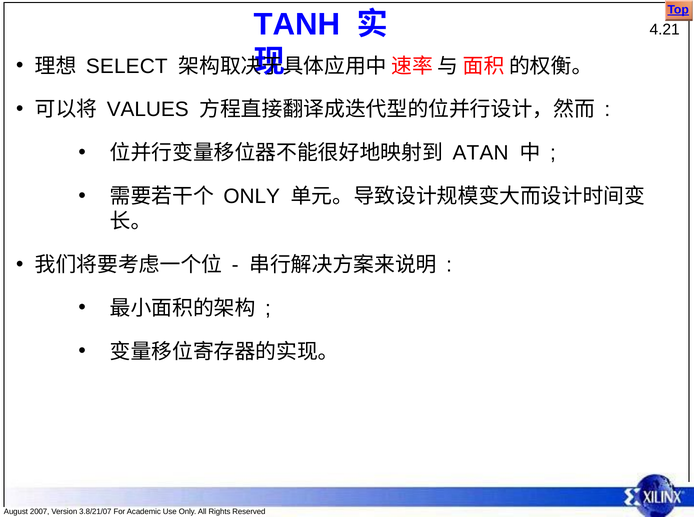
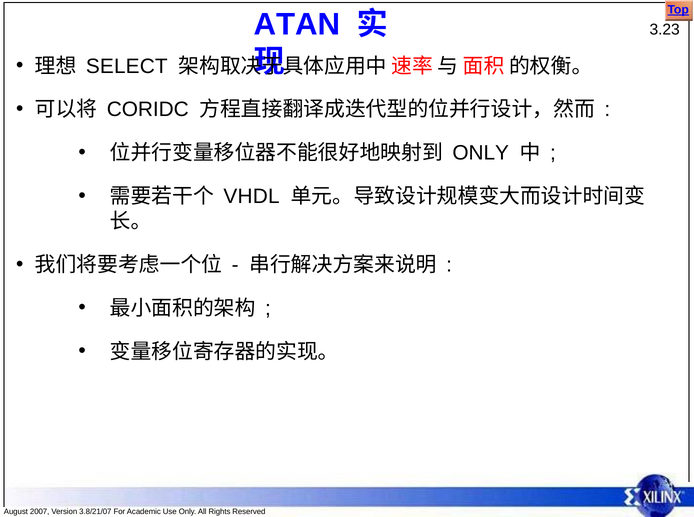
TANH: TANH -> ATAN (297, 25)
4.21: 4.21 -> 3.23 (665, 30)
VALUES: VALUES -> CORIDC (148, 109)
ATAN: ATAN -> ONLY (481, 153)
ONLY: ONLY -> VHDL (252, 196)
